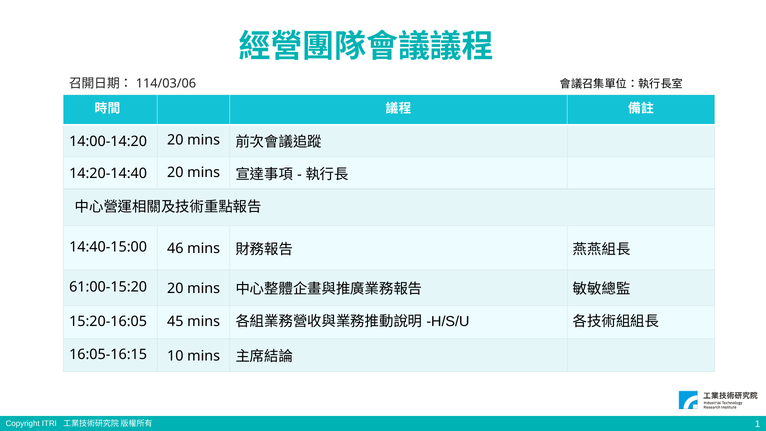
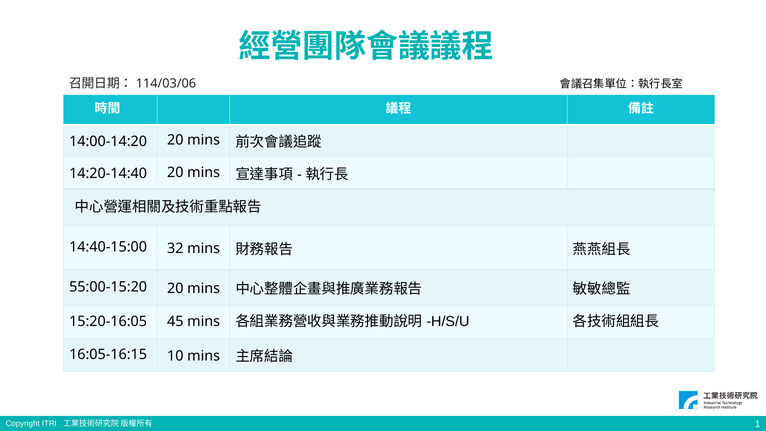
46: 46 -> 32 (175, 249)
61:00-15:20: 61:00-15:20 -> 55:00-15:20 (108, 287)
